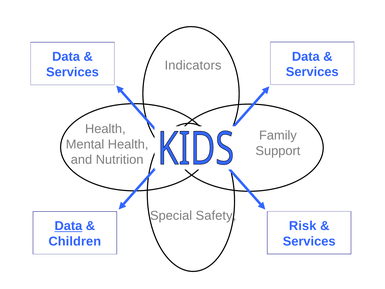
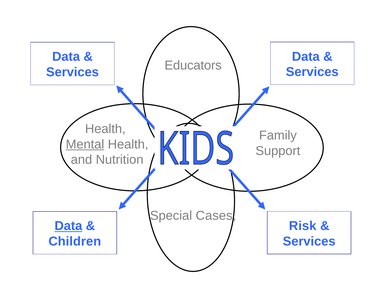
Indicators: Indicators -> Educators (193, 65)
Mental underline: none -> present (85, 144)
Safety: Safety -> Cases (216, 215)
